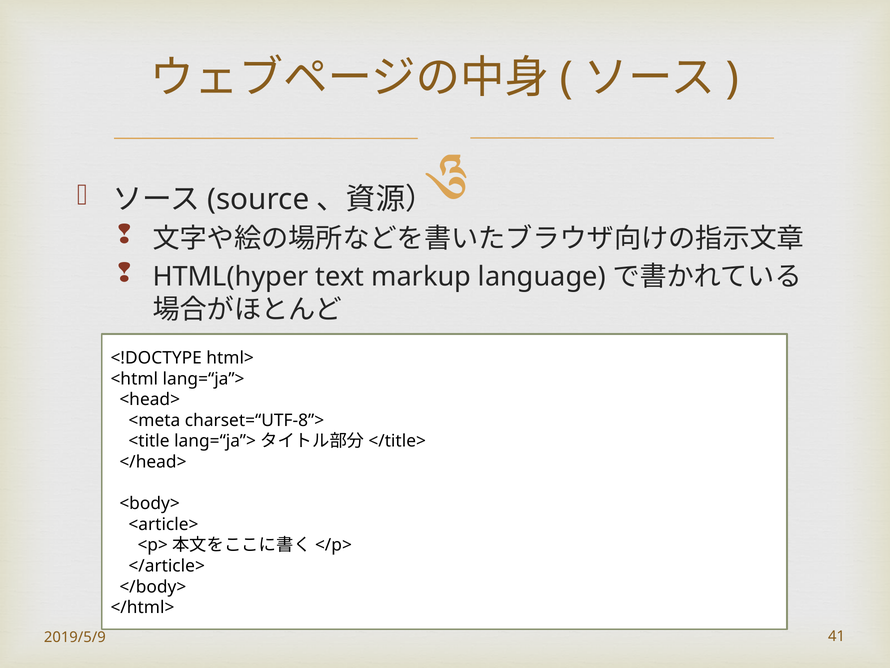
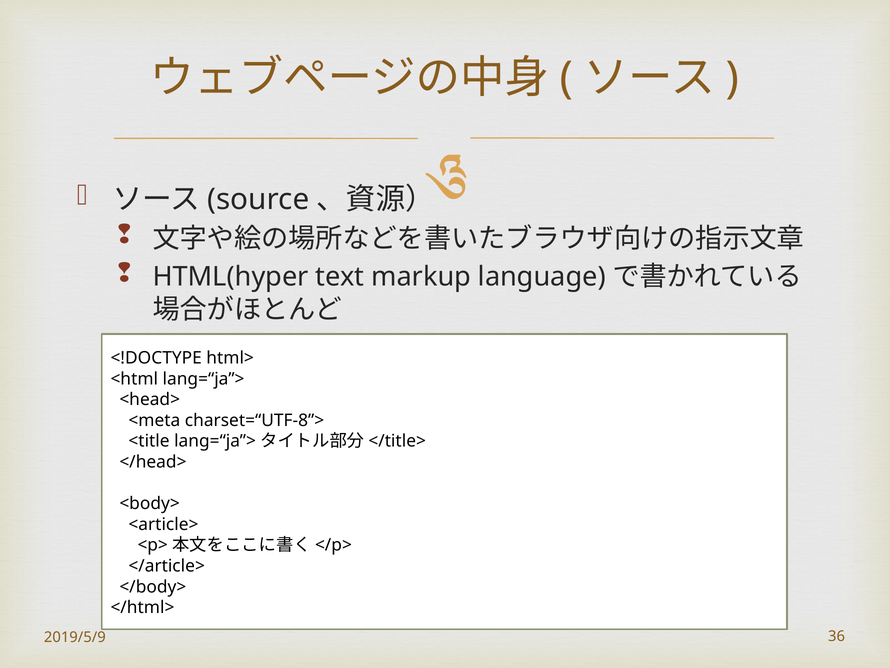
41: 41 -> 36 (837, 636)
